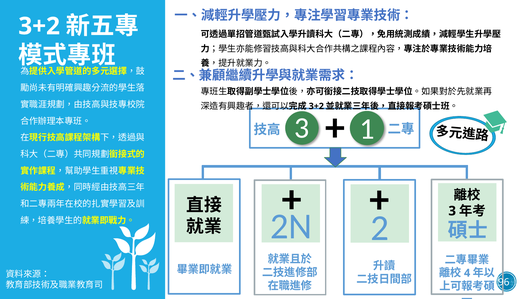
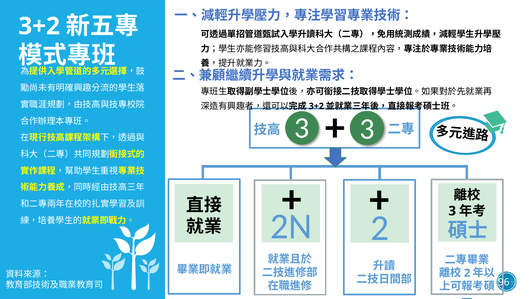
3 1: 1 -> 3 (367, 129)
4: 4 -> 2 (467, 273)
